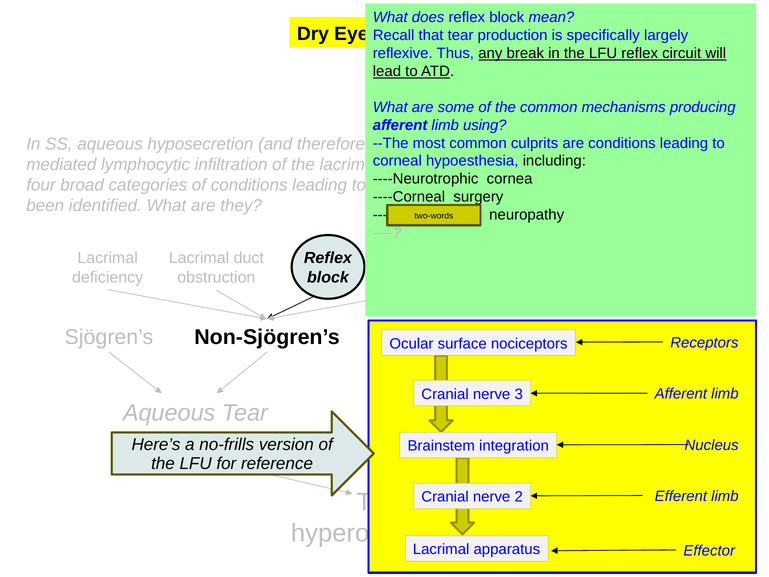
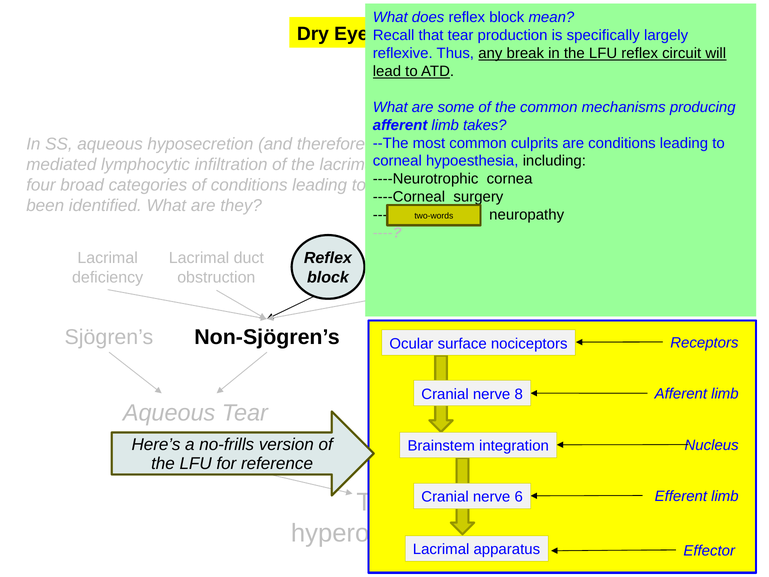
using: using -> takes (485, 125)
3: 3 -> 8 (519, 394)
2: 2 -> 6 (519, 497)
